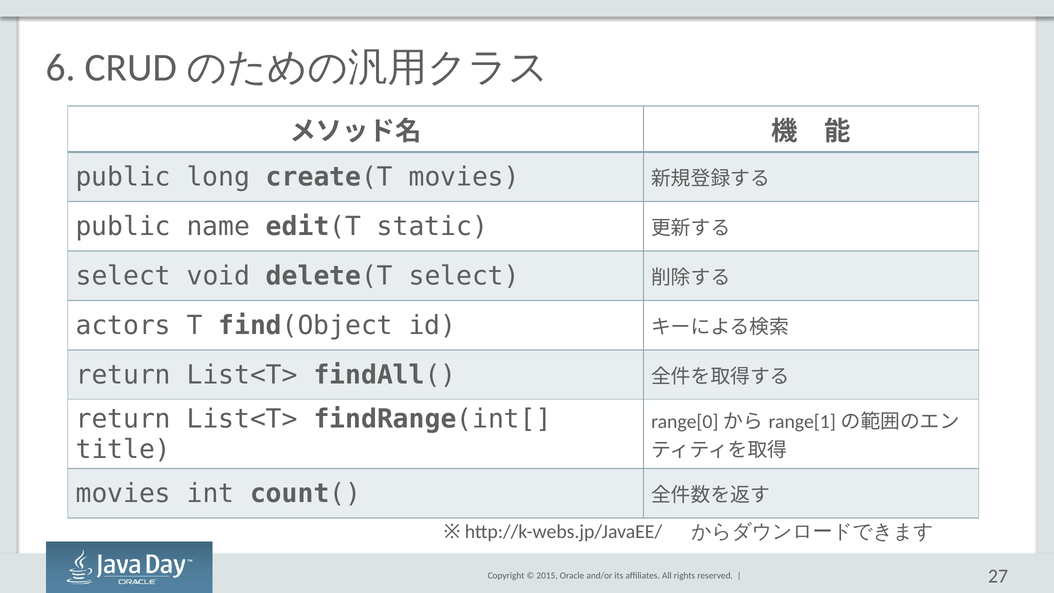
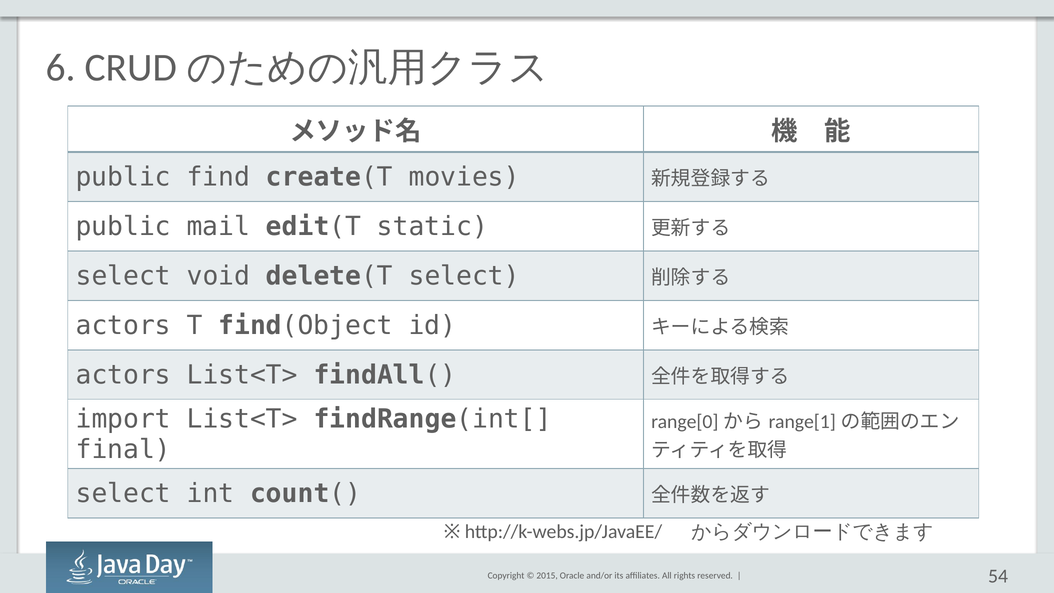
long: long -> find (218, 177)
name: name -> mail (218, 227)
return: return -> actors (123, 375)
return: return -> import (123, 419)
title: title -> final (123, 450)
movies: movies -> select (123, 494)
27: 27 -> 54 (998, 576)
